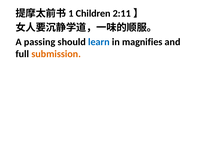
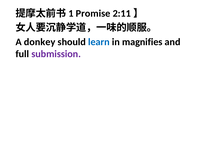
Children: Children -> Promise (93, 14)
passing: passing -> donkey (40, 42)
submission colour: orange -> purple (56, 54)
